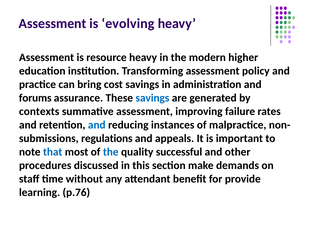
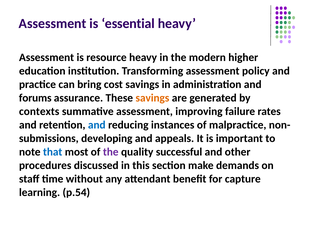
evolving: evolving -> essential (128, 23)
savings colour: blue -> orange (152, 98)
regulations: regulations -> developing (107, 138)
the colour: blue -> purple (111, 151)
provide: provide -> capture (243, 178)
p.76: p.76 -> p.54 (76, 192)
